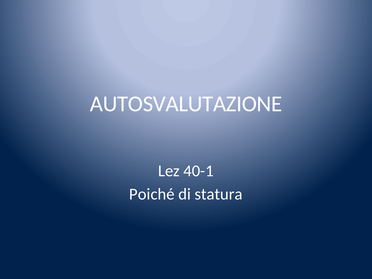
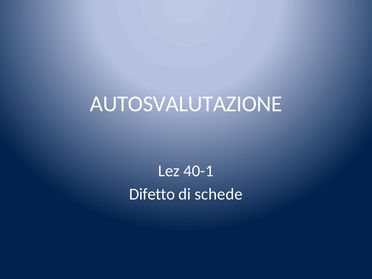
Poiché: Poiché -> Difetto (152, 194)
statura: statura -> schede (219, 194)
